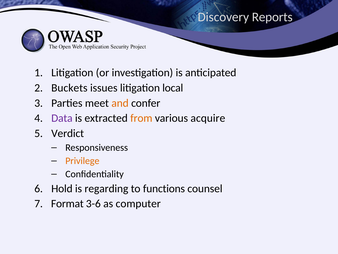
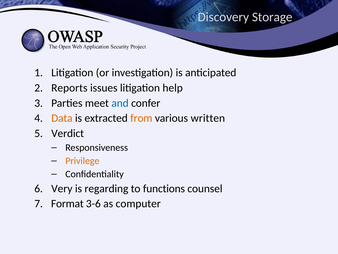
Reports: Reports -> Storage (272, 17)
Buckets: Buckets -> Reports (69, 88)
local: local -> help (173, 88)
and colour: orange -> blue (120, 103)
Data colour: purple -> orange (62, 118)
acquire: acquire -> written (208, 118)
Hold: Hold -> Very (62, 188)
